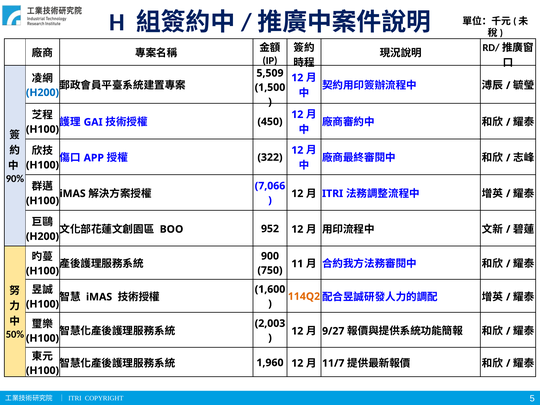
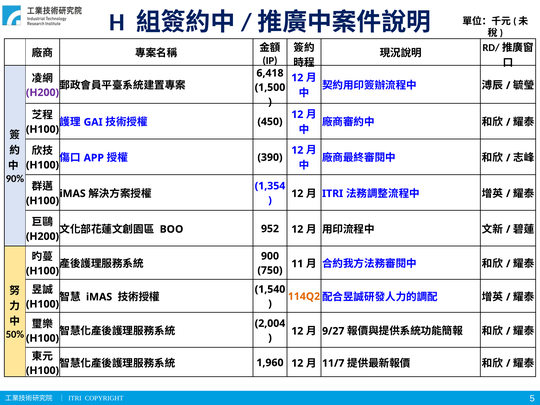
5,509: 5,509 -> 6,418 (270, 73)
H200 colour: blue -> purple (42, 93)
322: 322 -> 390 (270, 157)
7,066: 7,066 -> 1,354 (270, 186)
1,600: 1,600 -> 1,540 (270, 289)
2,003: 2,003 -> 2,004 (270, 323)
